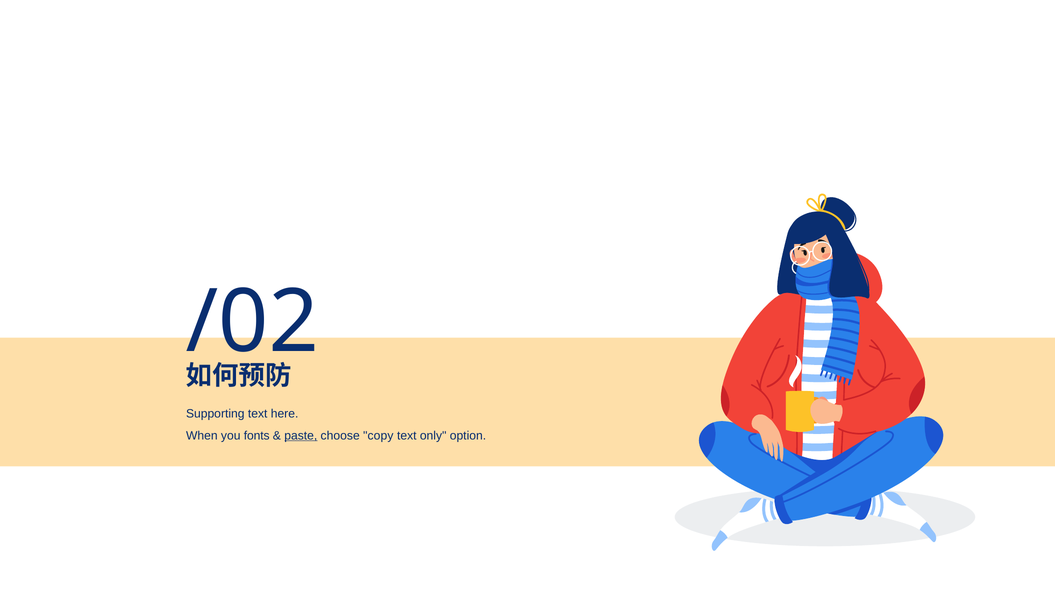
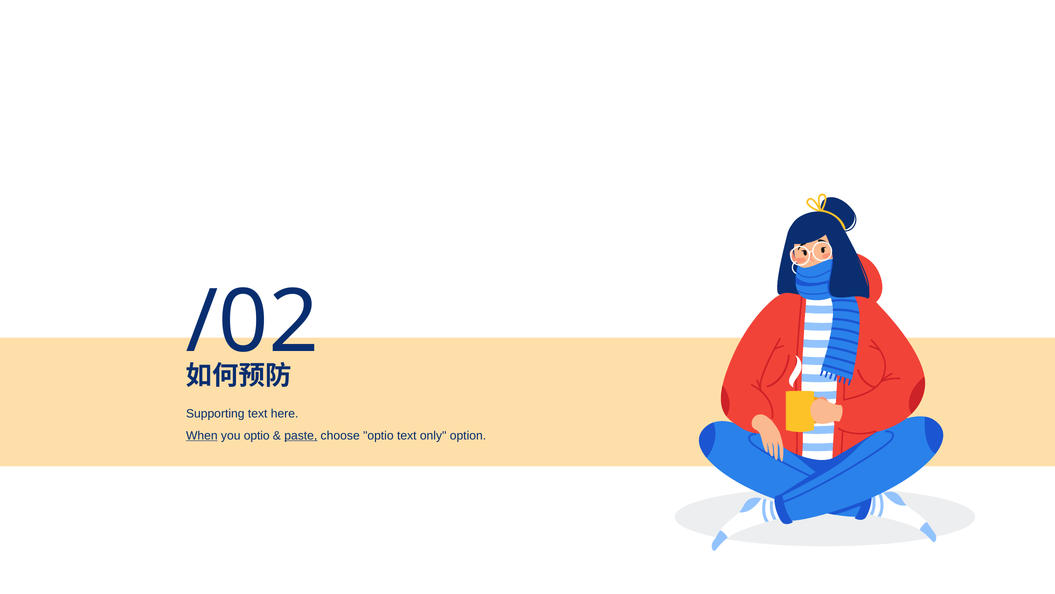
When underline: none -> present (202, 435)
you fonts: fonts -> optio (257, 435)
choose copy: copy -> optio (378, 435)
